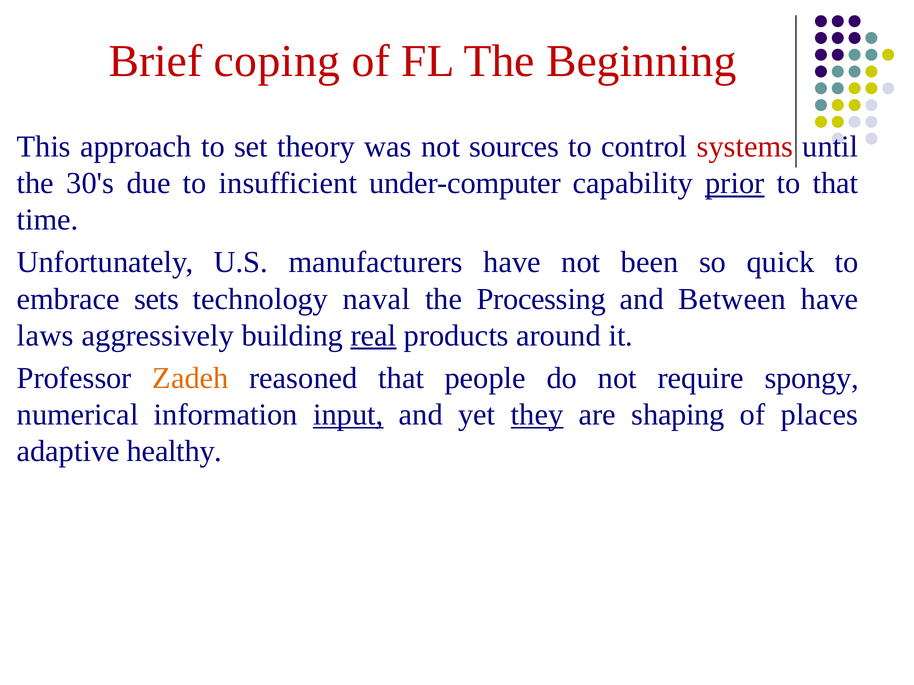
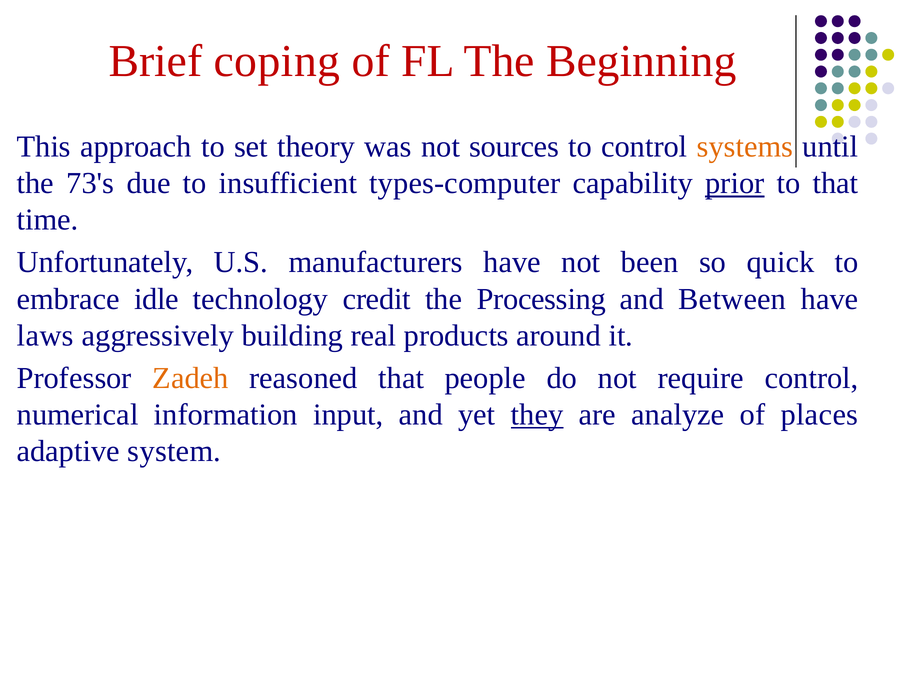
systems colour: red -> orange (745, 147)
30's: 30's -> 73's (90, 183)
under-computer: under-computer -> types-computer (465, 183)
sets: sets -> idle (157, 299)
naval: naval -> credit (377, 299)
real underline: present -> none (374, 336)
require spongy: spongy -> control (812, 378)
input underline: present -> none (348, 415)
shaping: shaping -> analyze (678, 415)
healthy: healthy -> system (174, 452)
